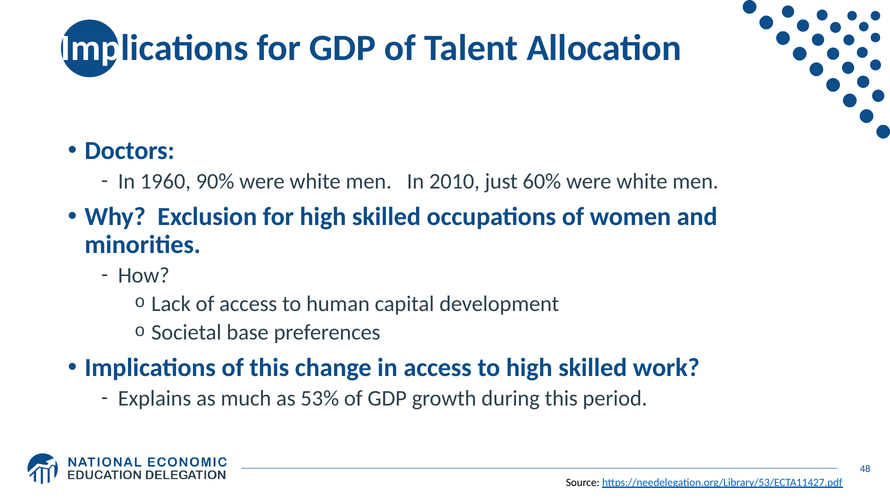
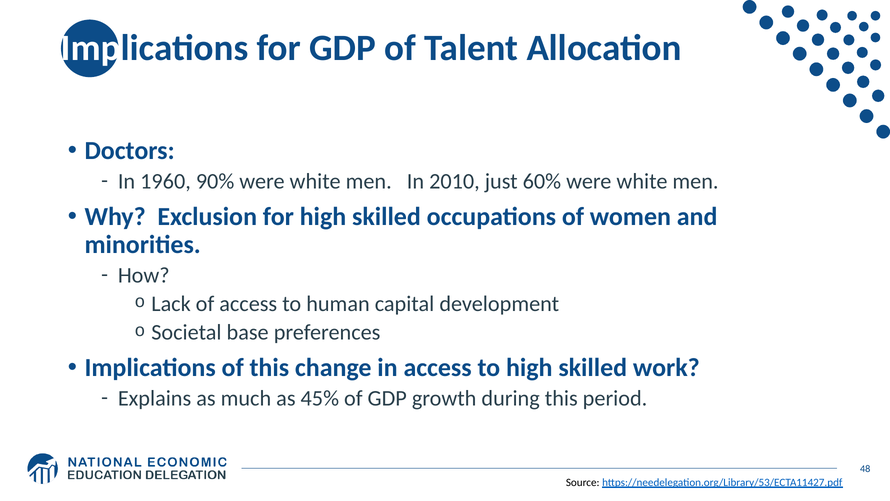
53%: 53% -> 45% (320, 398)
